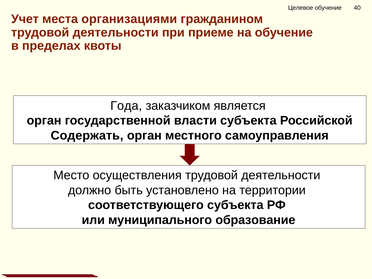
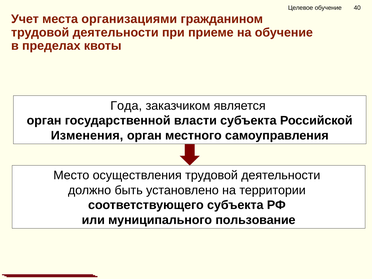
Содержать: Содержать -> Изменения (87, 135)
образование: образование -> пользование (255, 220)
